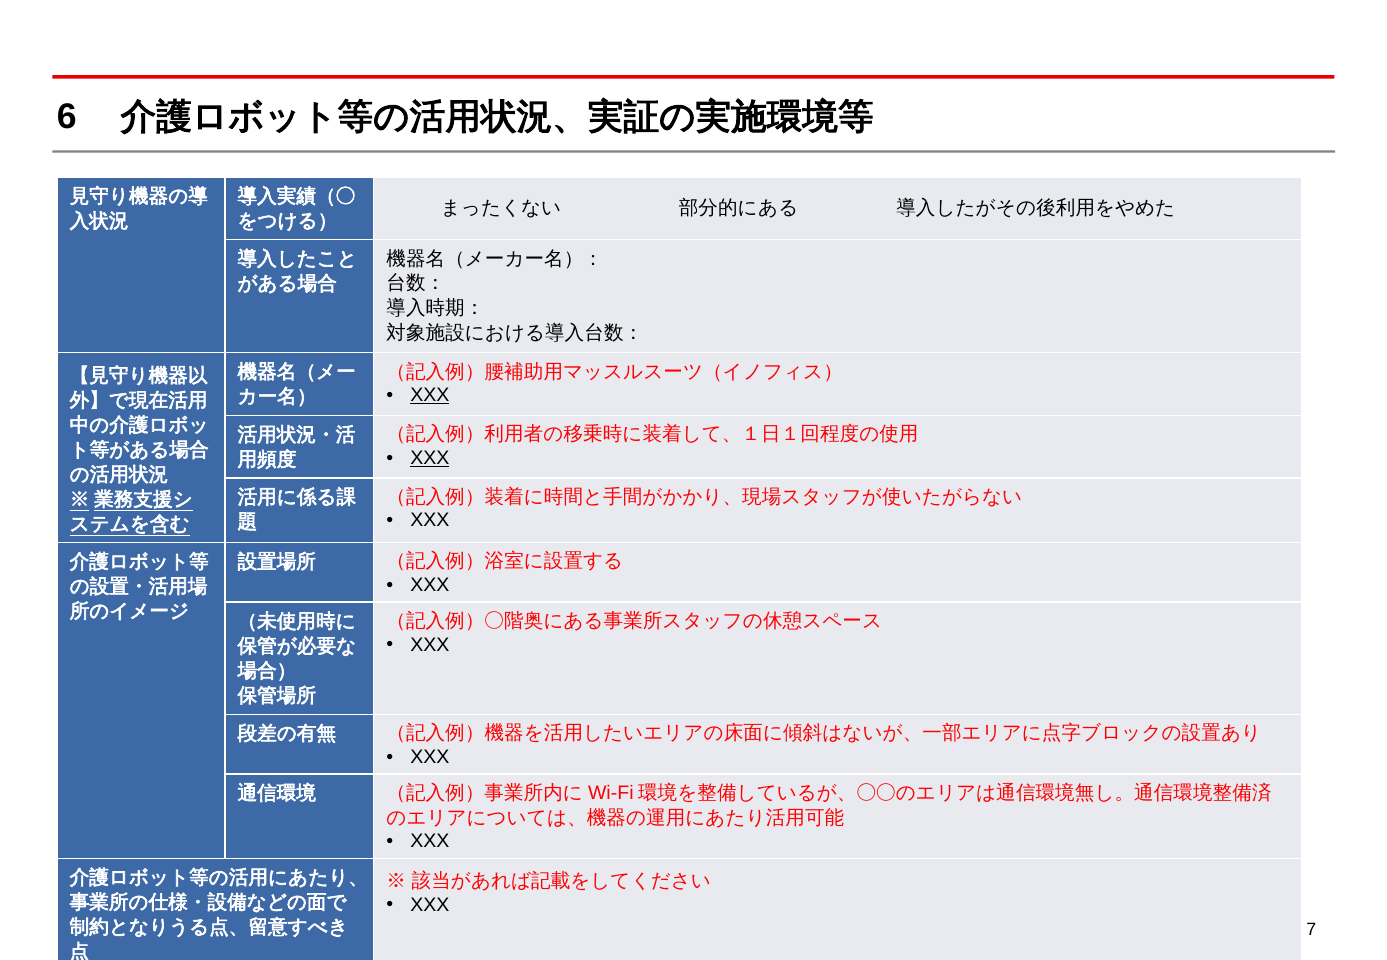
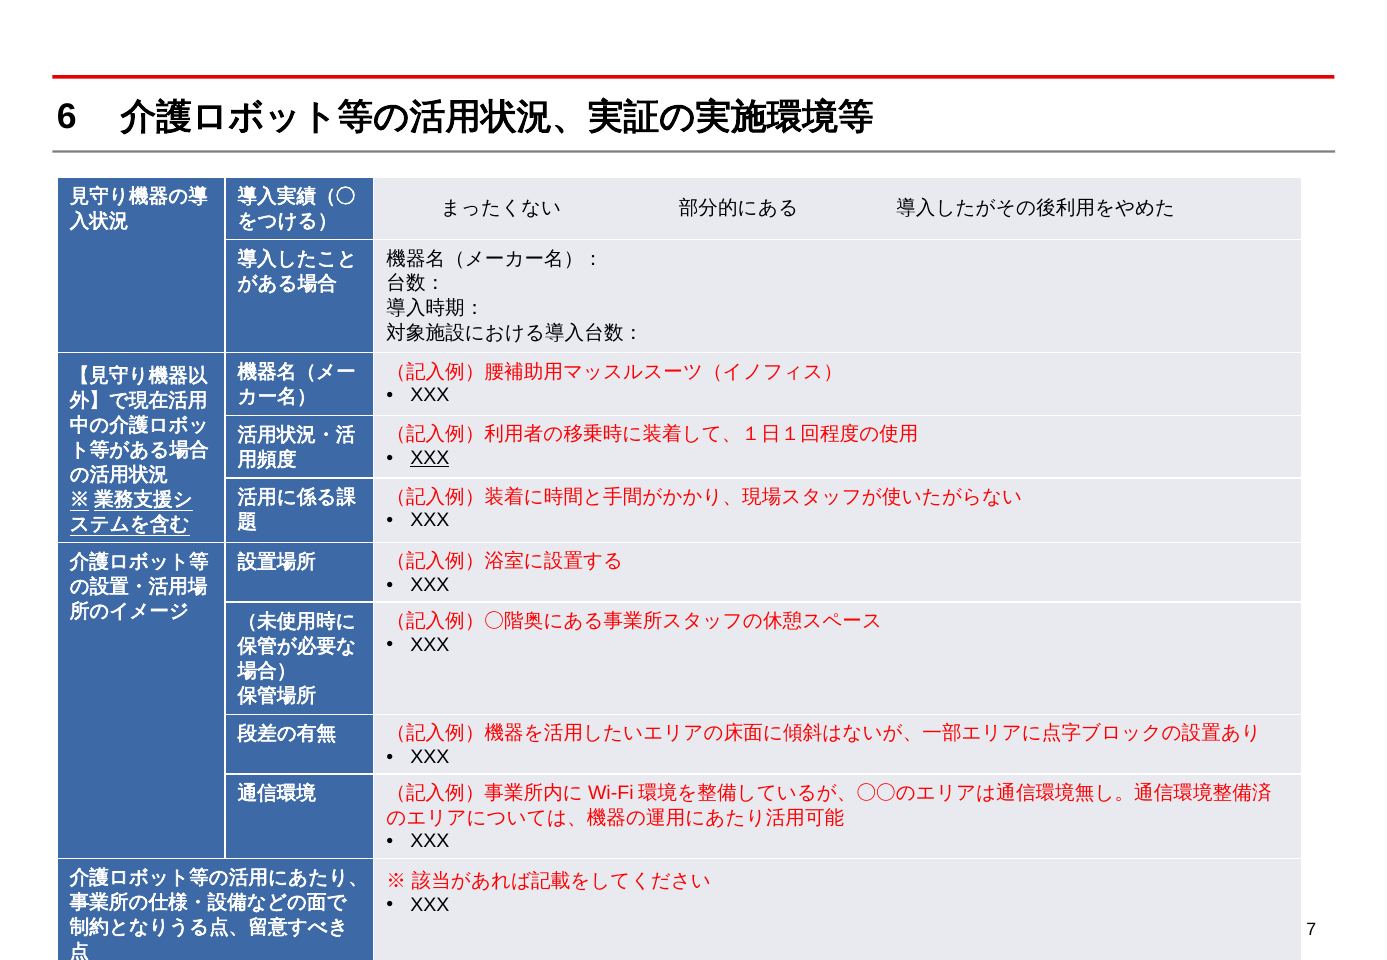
XXX underline: present -> none (430, 395)
